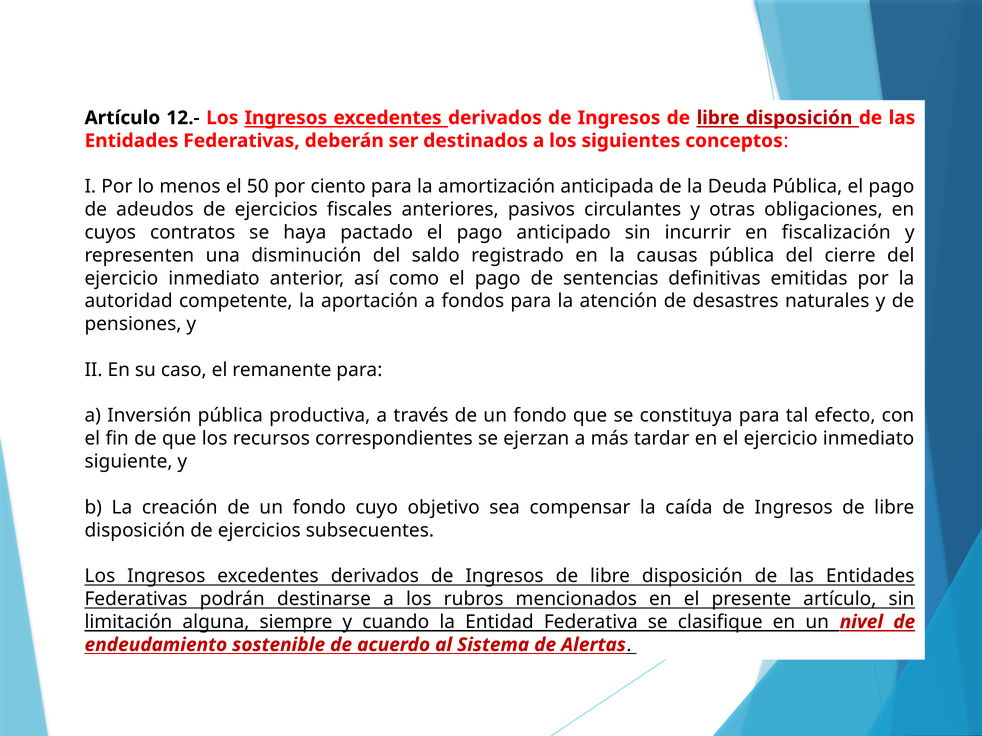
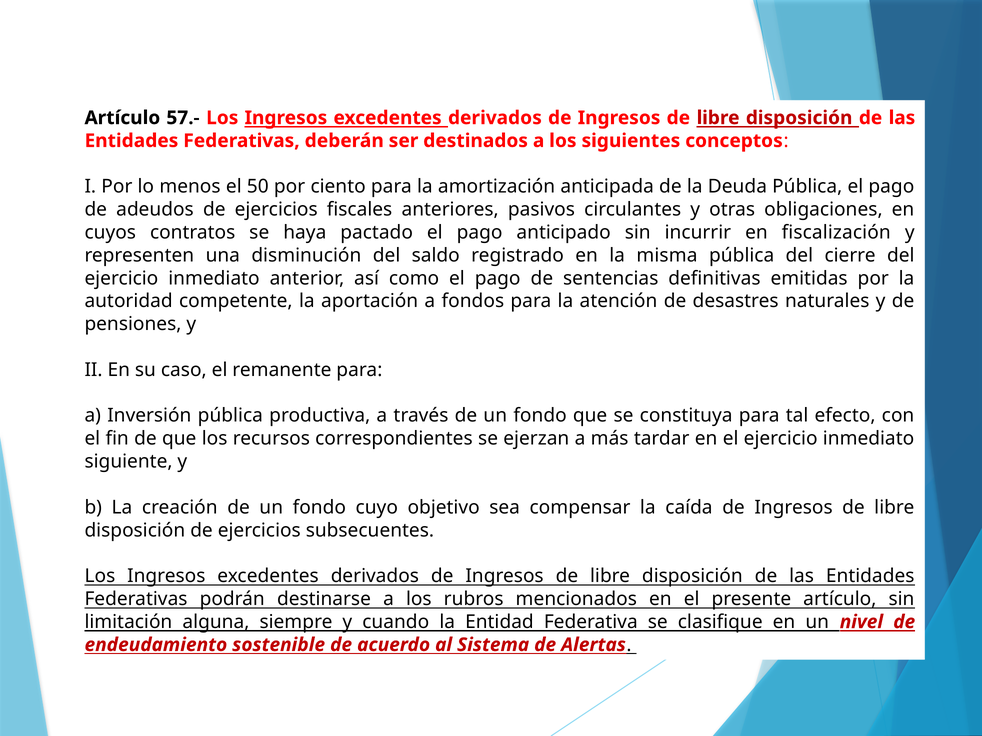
12.-: 12.- -> 57.- (183, 118)
causas: causas -> misma (667, 255)
